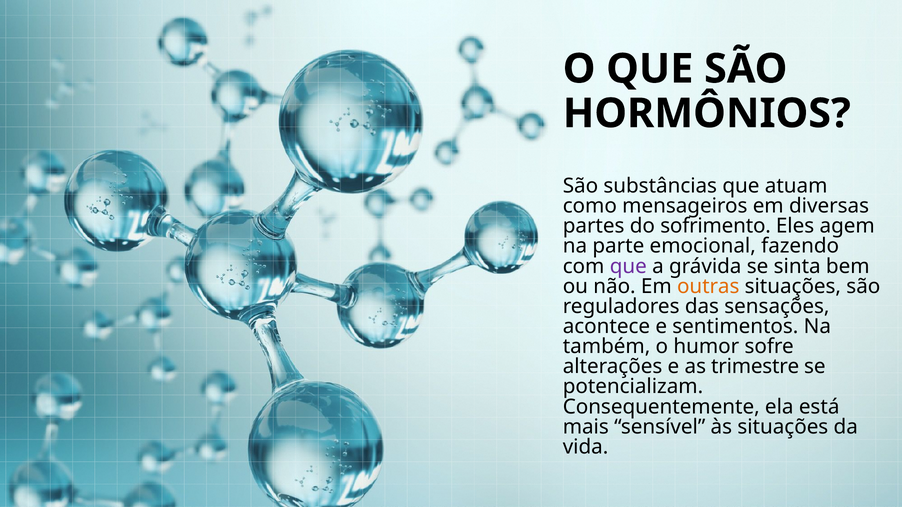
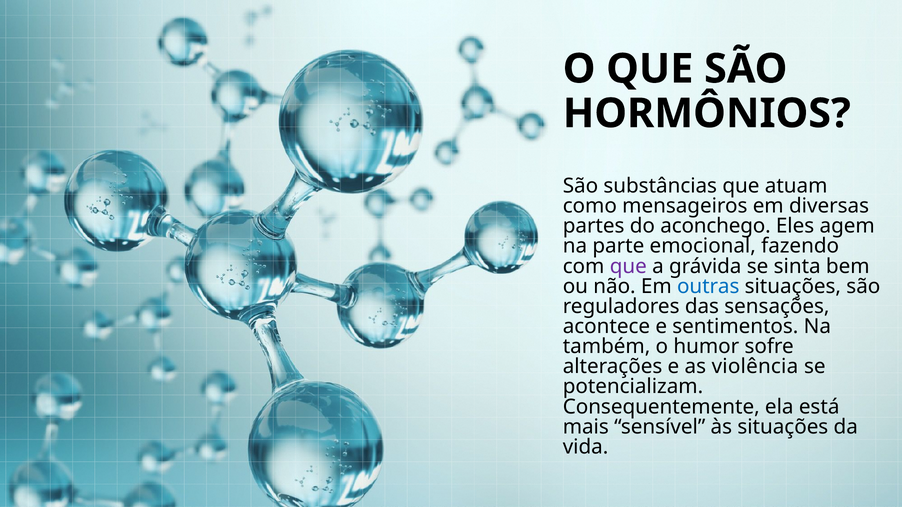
sofrimento: sofrimento -> aconchego (716, 226)
outras colour: orange -> blue (708, 286)
trimestre: trimestre -> violência (755, 367)
